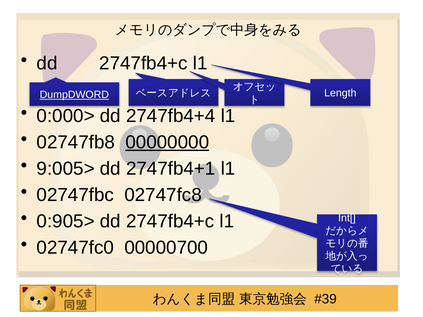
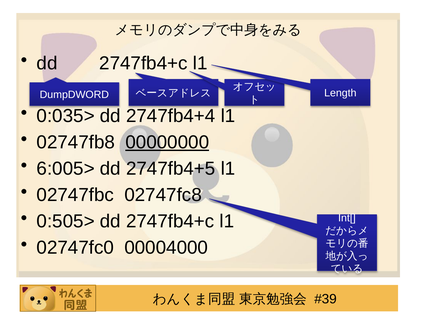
DumpDWORD underline: present -> none (74, 95)
0:000>: 0:000> -> 0:035> (66, 116)
9:005>: 9:005> -> 6:005> (66, 169)
2747fb4+1: 2747fb4+1 -> 2747fb4+5 (171, 169)
0:905>: 0:905> -> 0:505> (66, 221)
00000700: 00000700 -> 00004000 (166, 248)
